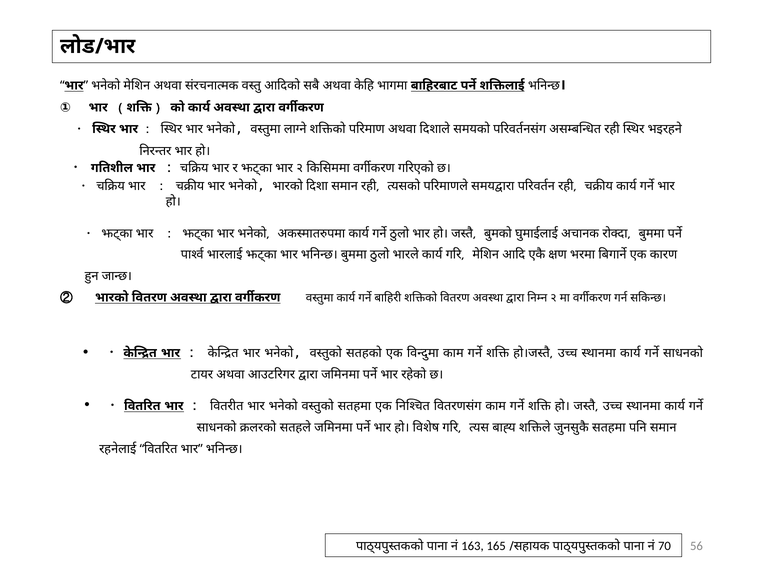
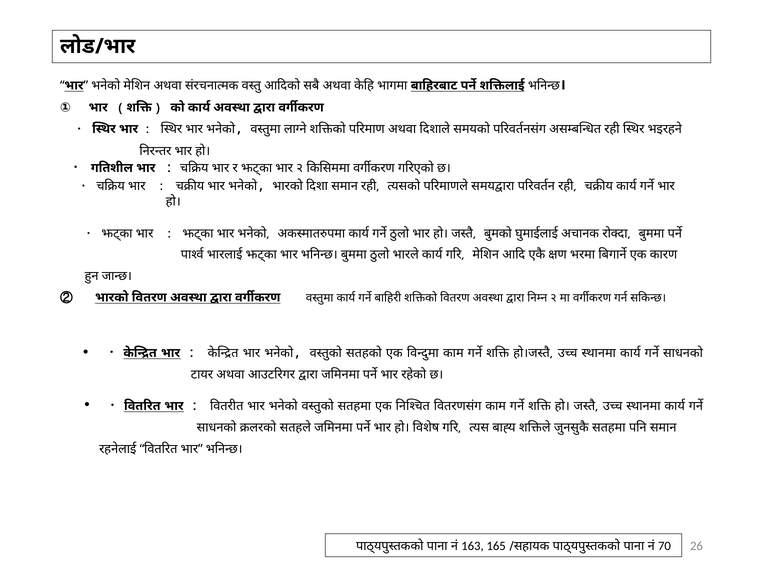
56: 56 -> 26 (696, 546)
